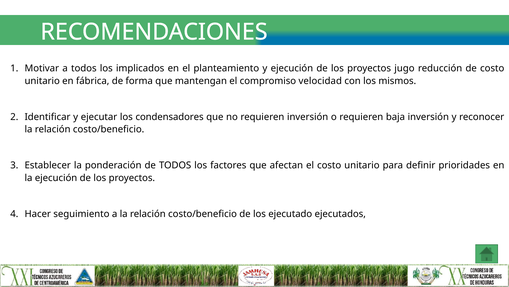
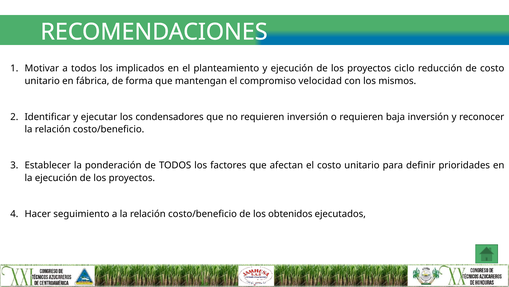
jugo: jugo -> ciclo (404, 68)
ejecutado: ejecutado -> obtenidos (290, 213)
